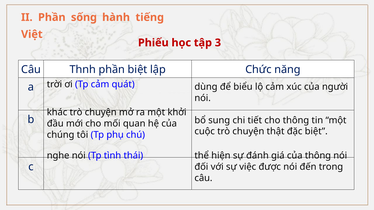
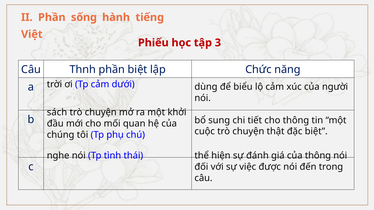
quát: quát -> dưới (123, 84)
khác: khác -> sách (57, 113)
